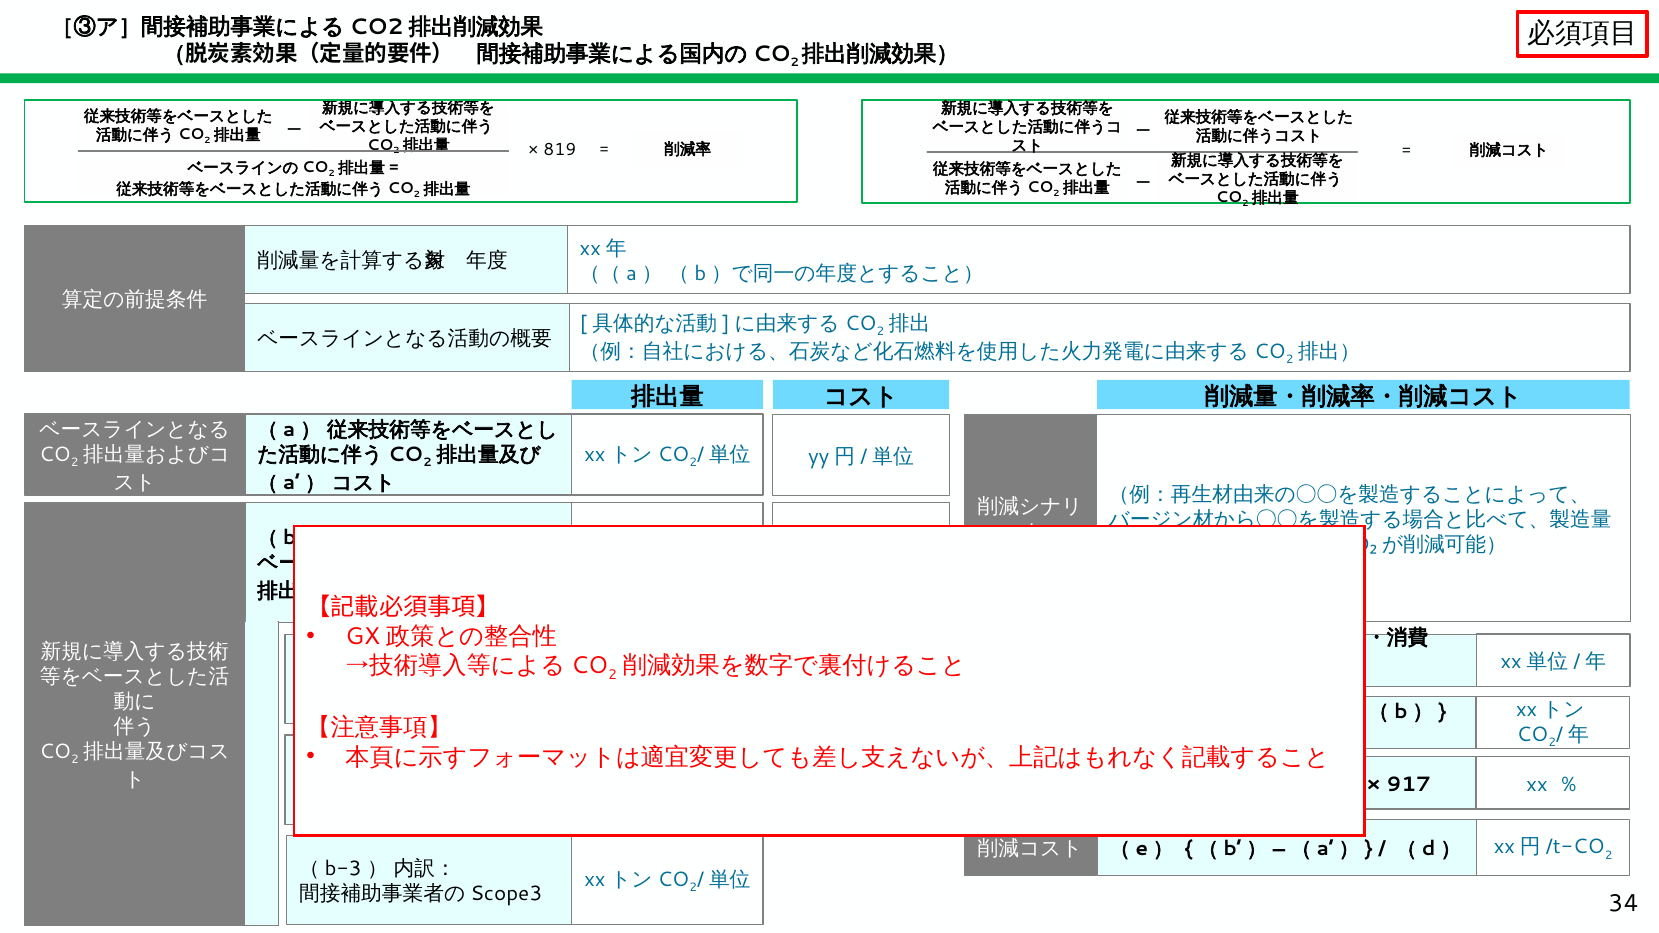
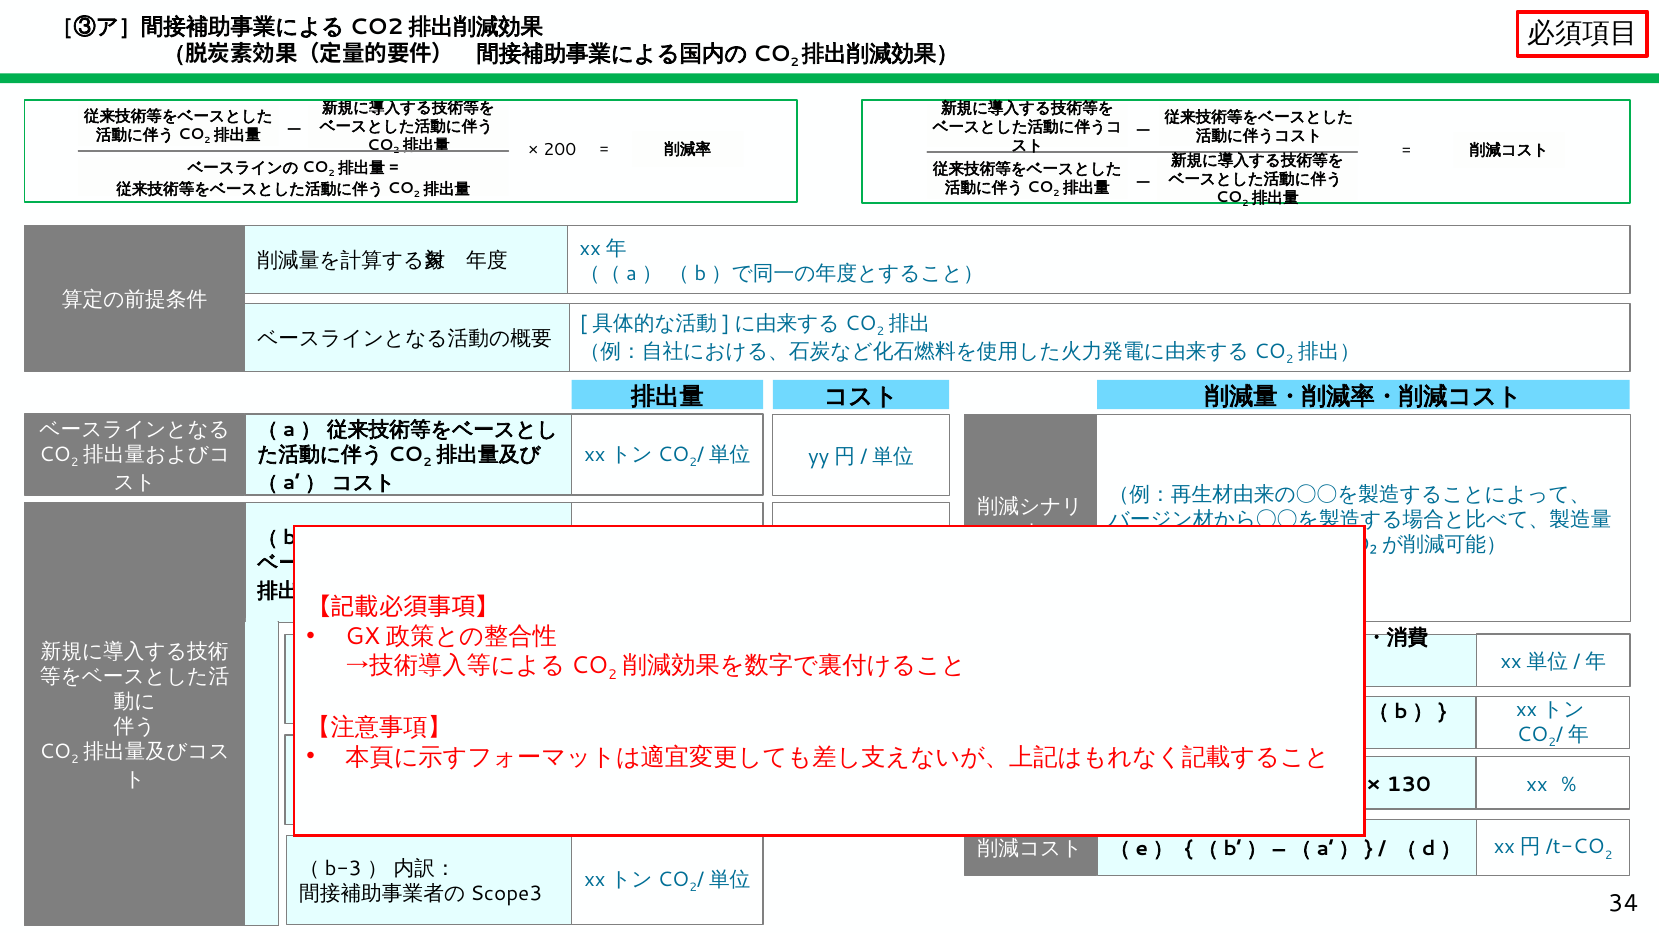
819: 819 -> 200 (560, 150)
917: 917 -> 130 (1409, 784)
